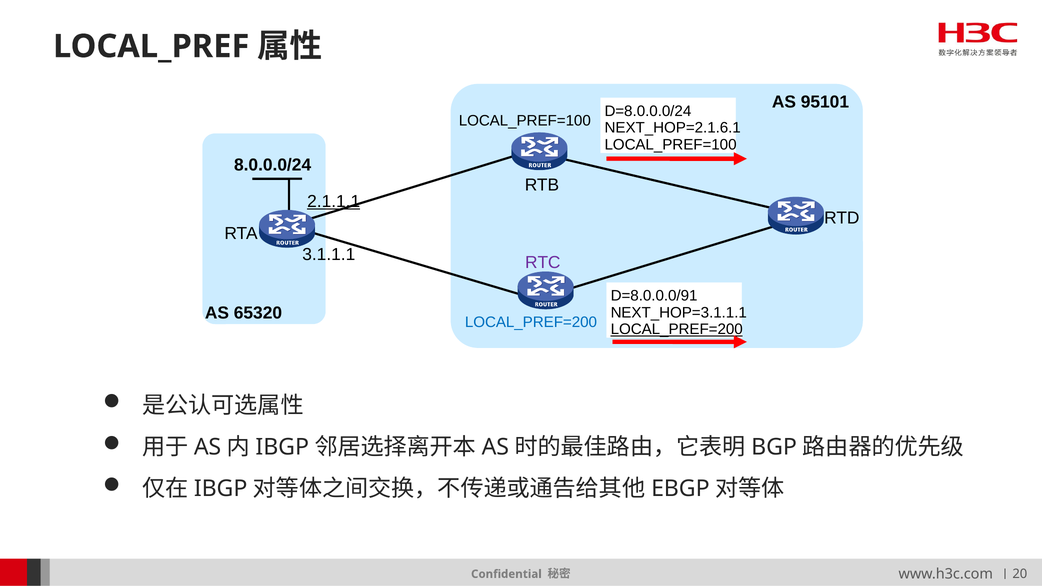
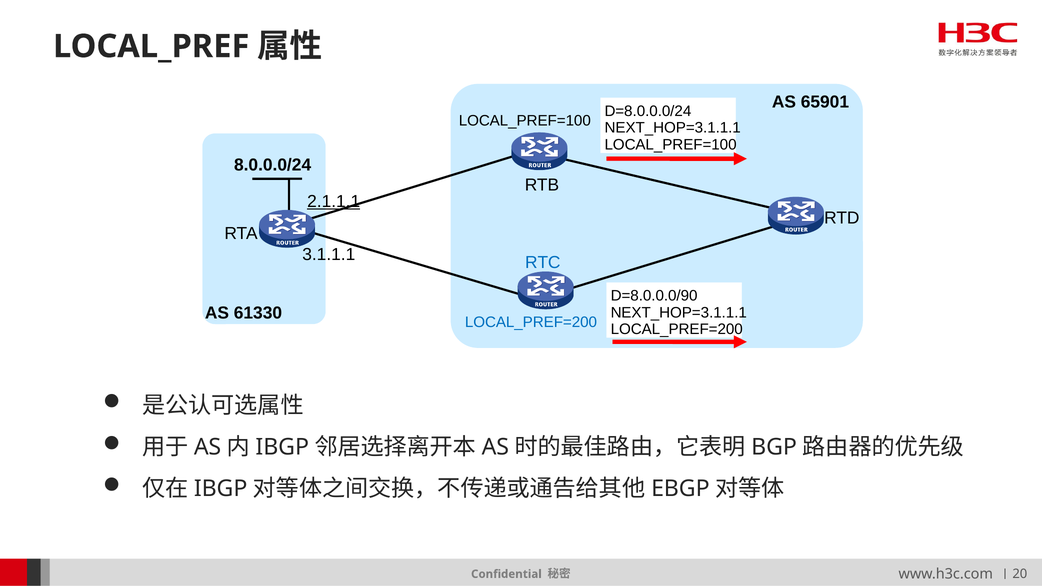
95101: 95101 -> 65901 (825, 102)
NEXT_HOP=2.1.6.1: NEXT_HOP=2.1.6.1 -> NEXT_HOP=3.1.1.1 (673, 128)
RTC colour: purple -> blue (543, 263)
D=8.0.0.0/91: D=8.0.0.0/91 -> D=8.0.0.0/90 (654, 296)
65320: 65320 -> 61330 (258, 313)
LOCAL_PREF=200 underline: present -> none (677, 329)
